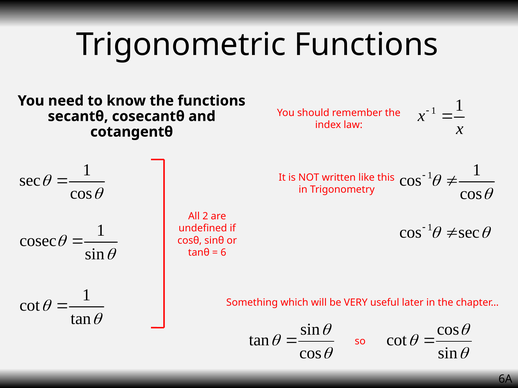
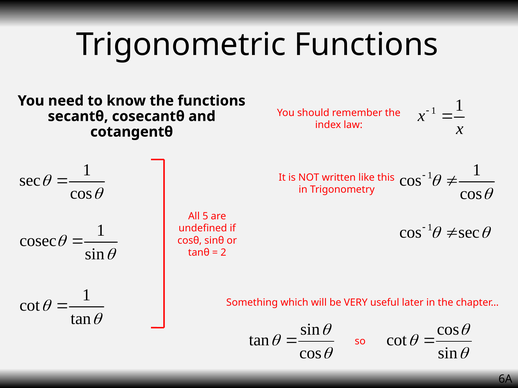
2: 2 -> 5 (205, 216)
6: 6 -> 2 (223, 253)
